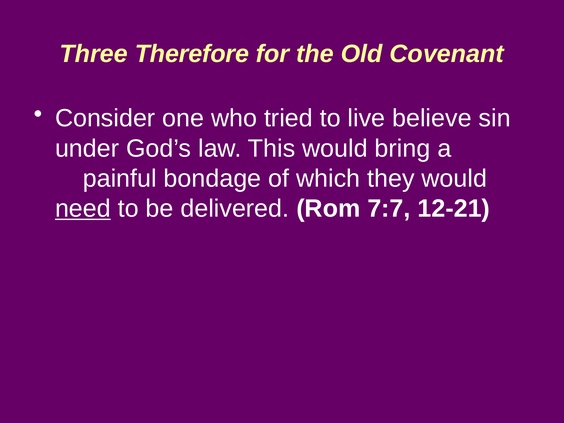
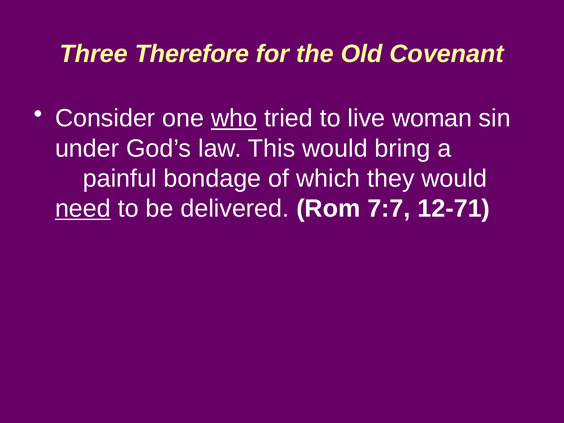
who underline: none -> present (234, 118)
believe: believe -> woman (432, 118)
12-21: 12-21 -> 12-71 (454, 209)
